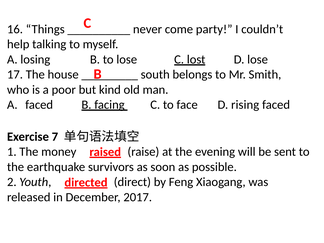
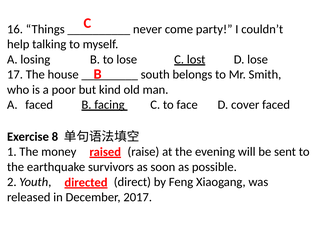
rising: rising -> cover (245, 105)
7: 7 -> 8 (55, 137)
